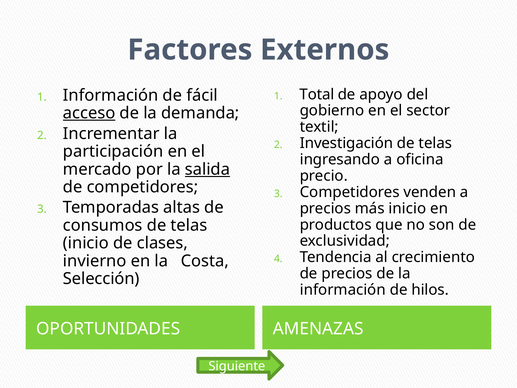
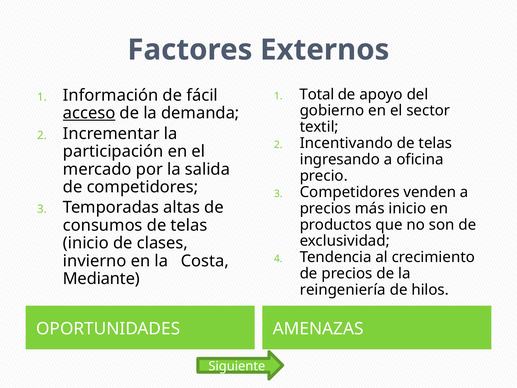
Investigación: Investigación -> Incentivando (346, 143)
salida underline: present -> none (207, 169)
Selección: Selección -> Mediante (101, 279)
información: información -> reingeniería (343, 290)
